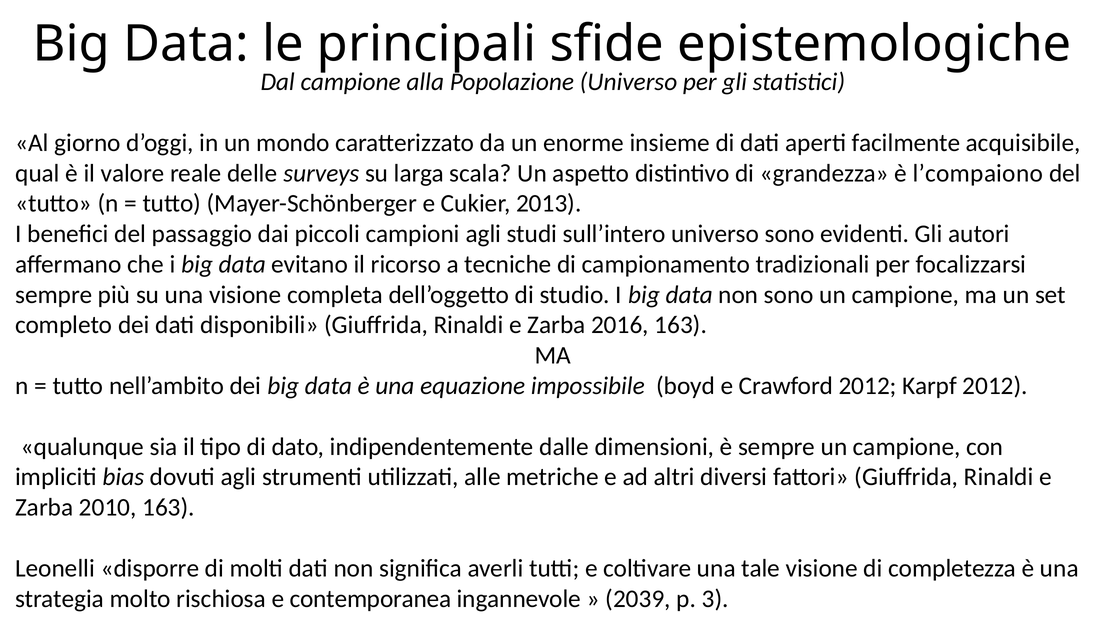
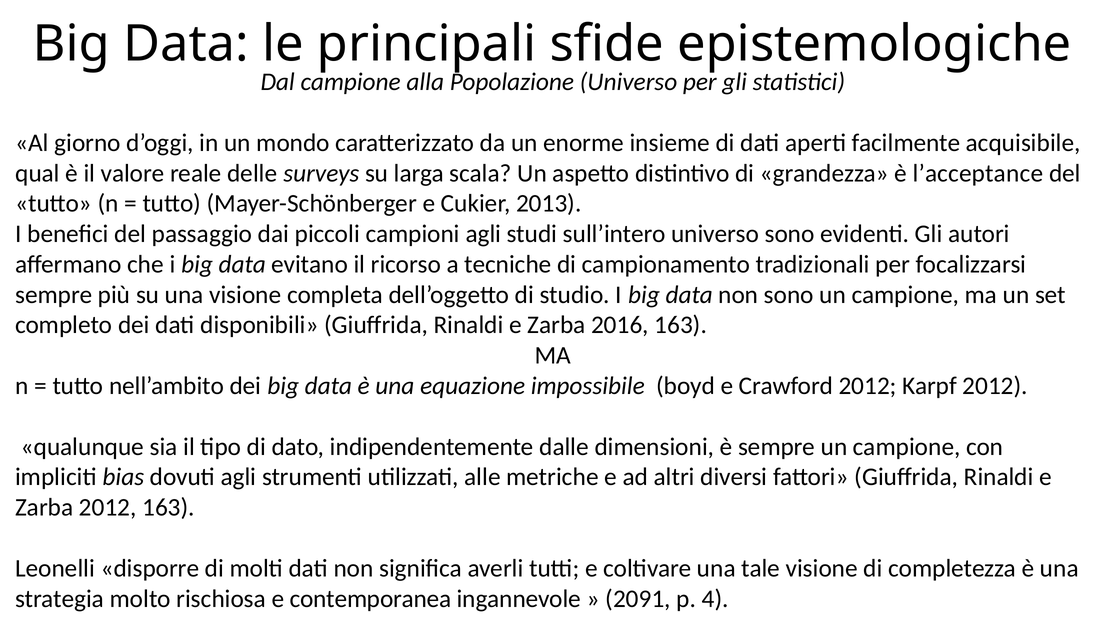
l’compaiono: l’compaiono -> l’acceptance (978, 173)
Zarba 2010: 2010 -> 2012 (108, 508)
2039: 2039 -> 2091 (638, 599)
3: 3 -> 4 (715, 599)
